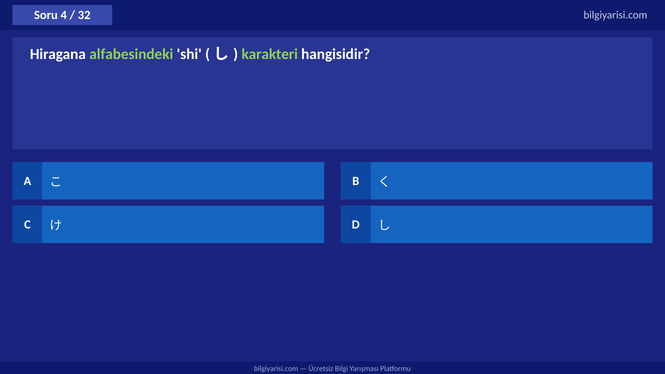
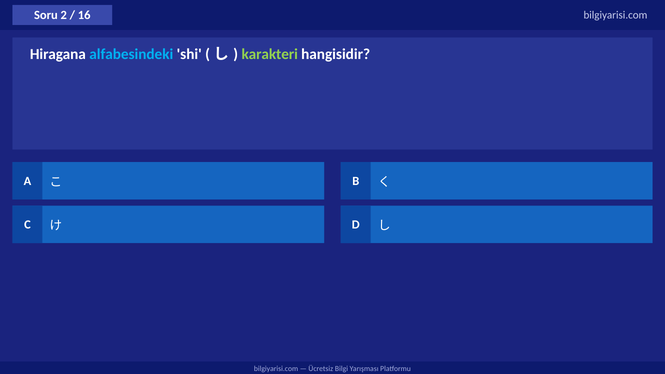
4: 4 -> 2 (64, 15)
32: 32 -> 16 (84, 15)
alfabesindeki colour: light green -> light blue (131, 54)
